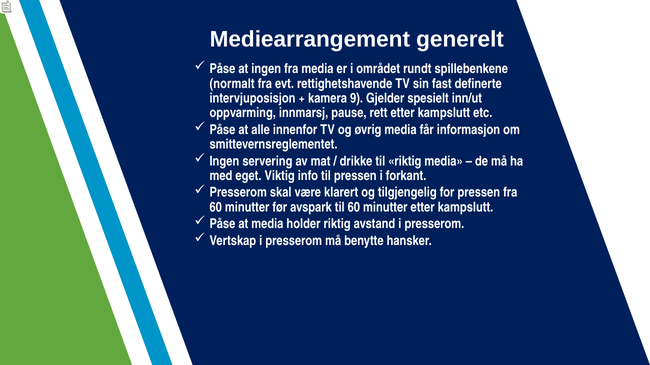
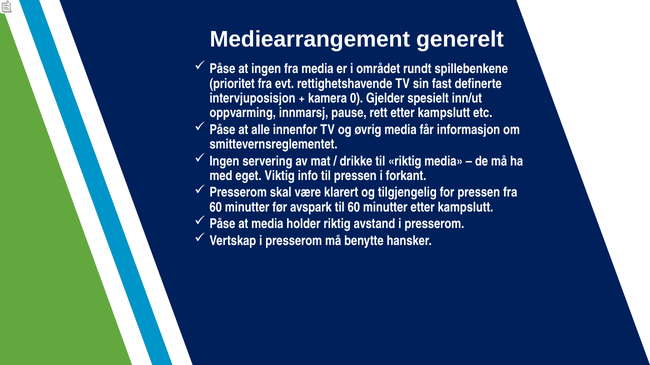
normalt: normalt -> prioritet (232, 84)
9: 9 -> 0 (357, 98)
